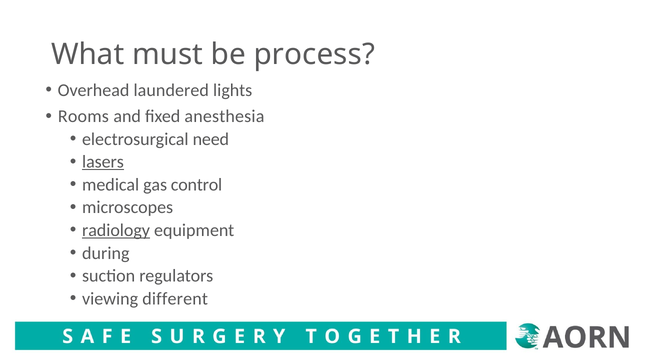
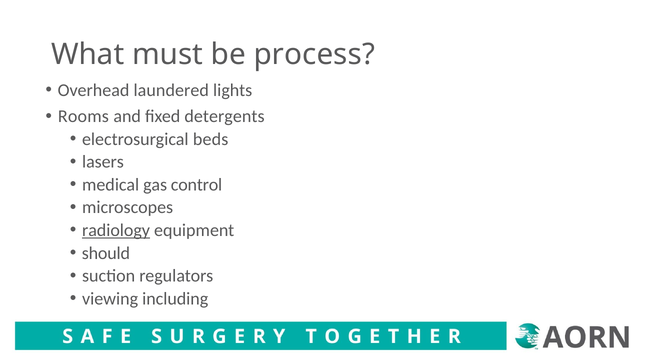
anesthesia: anesthesia -> detergents (224, 117)
need: need -> beds (211, 139)
lasers underline: present -> none (103, 162)
during: during -> should (106, 253)
different: different -> including (175, 299)
